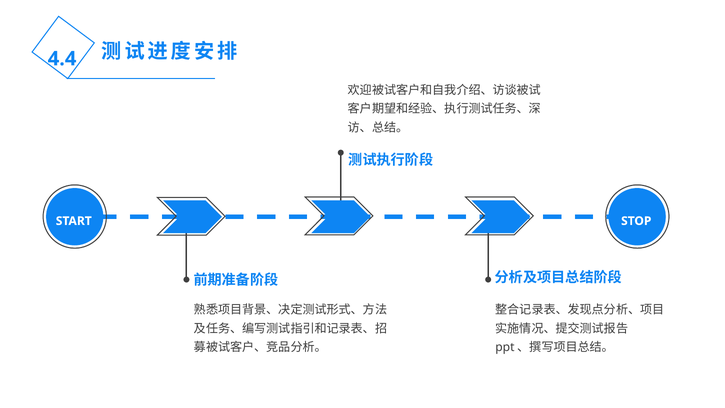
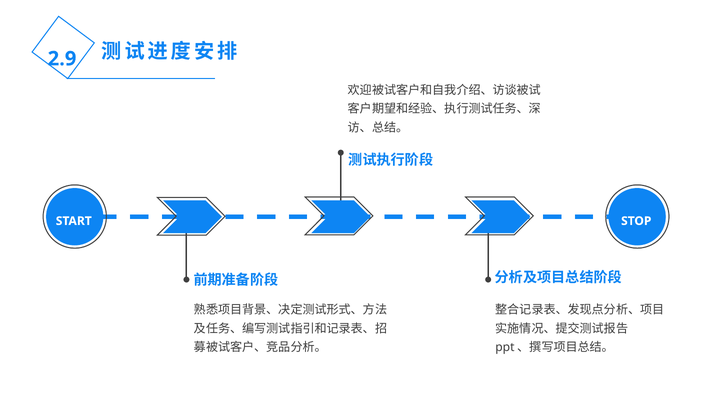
4.4: 4.4 -> 2.9 (62, 59)
